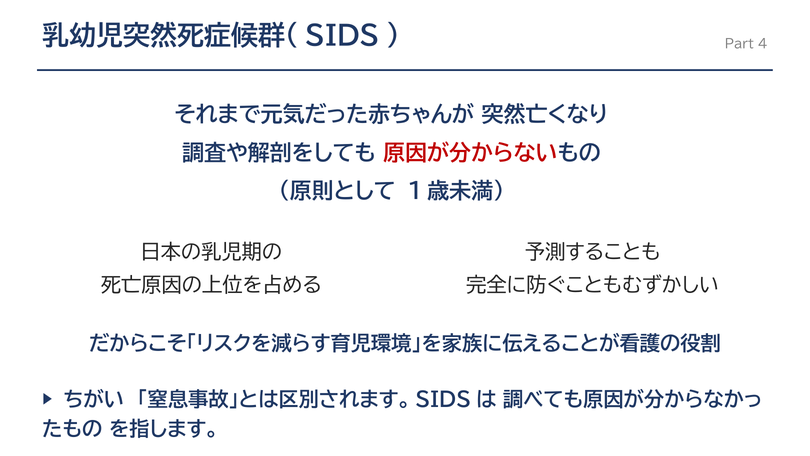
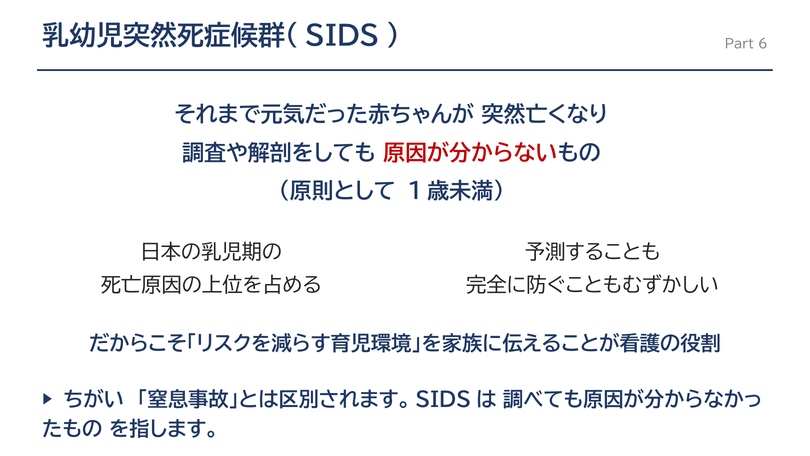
4: 4 -> 6 (763, 44)
